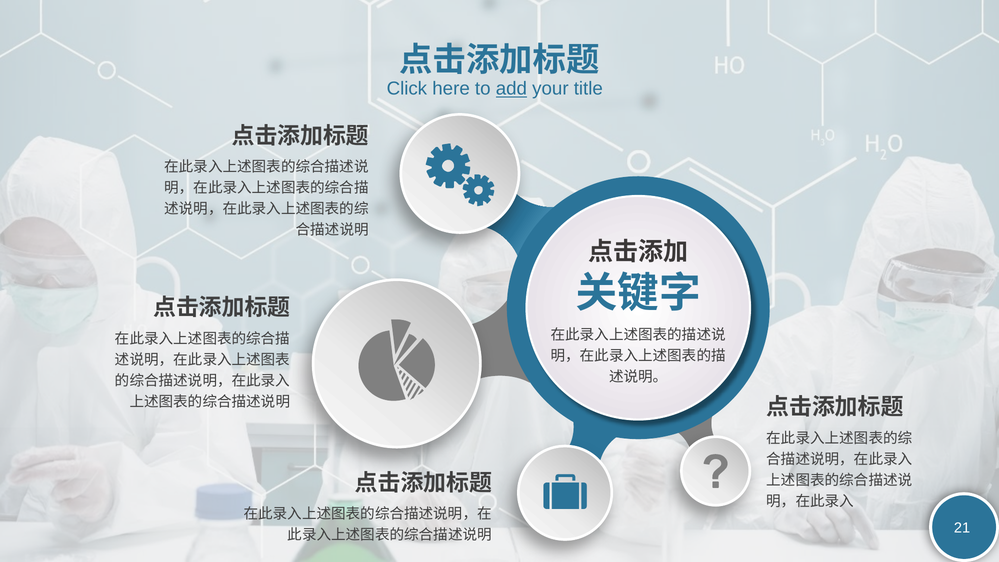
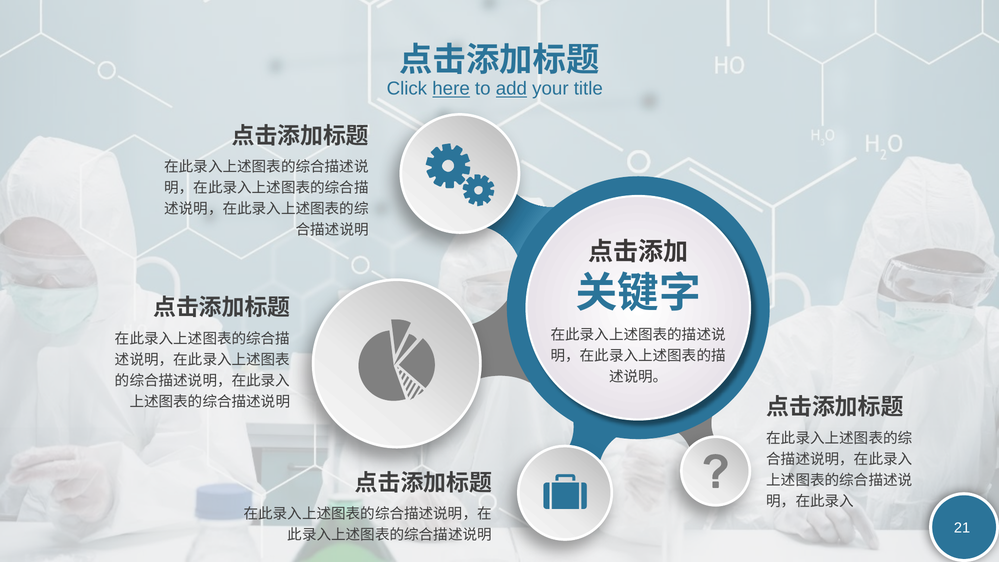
here underline: none -> present (451, 89)
